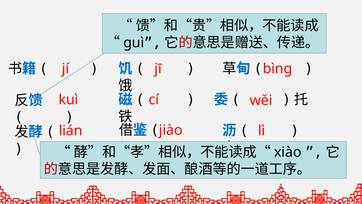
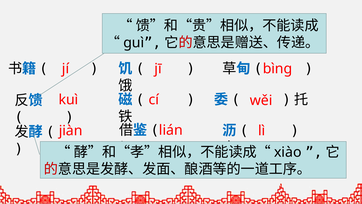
jiào: jiào -> lián (171, 130)
lián: lián -> jiàn (71, 131)
